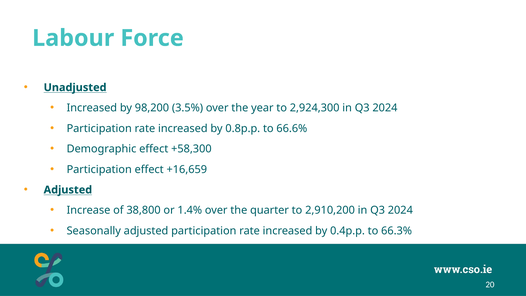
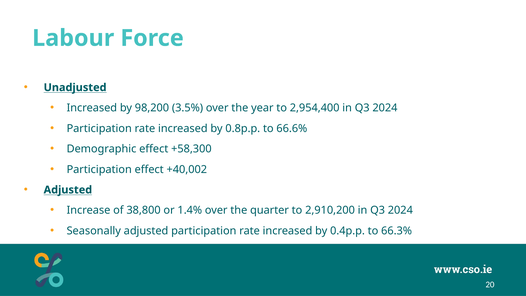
2,924,300: 2,924,300 -> 2,954,400 (315, 108)
+16,659: +16,659 -> +40,002 (187, 169)
